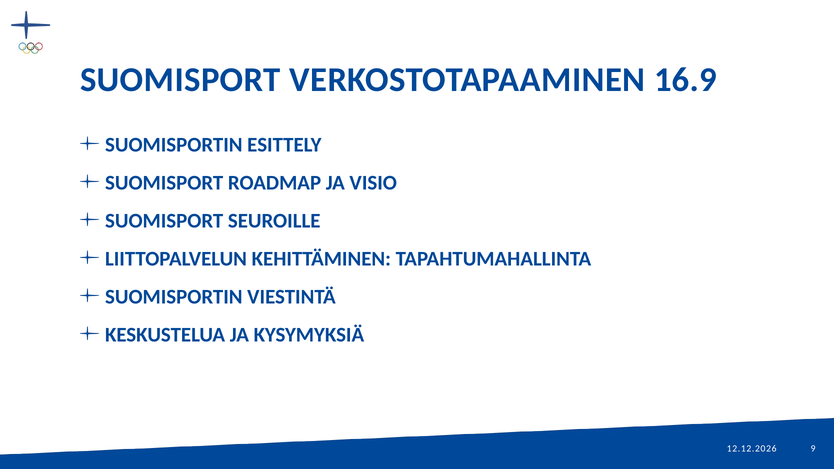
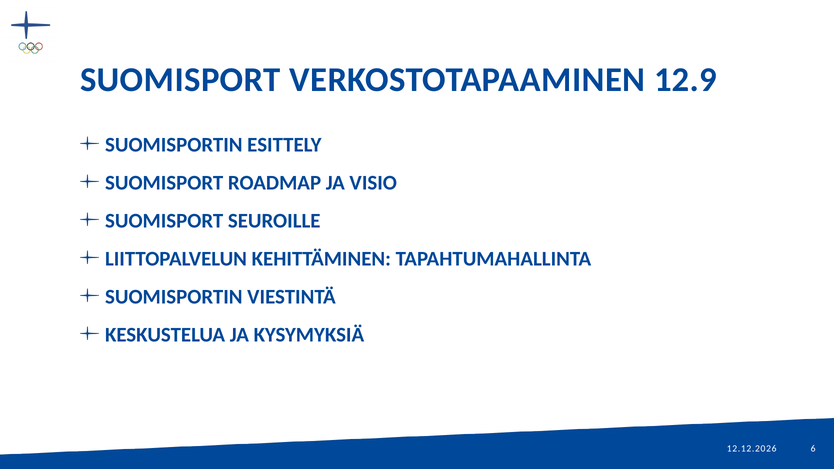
16.9: 16.9 -> 12.9 (685, 80)
9: 9 -> 6 (813, 449)
